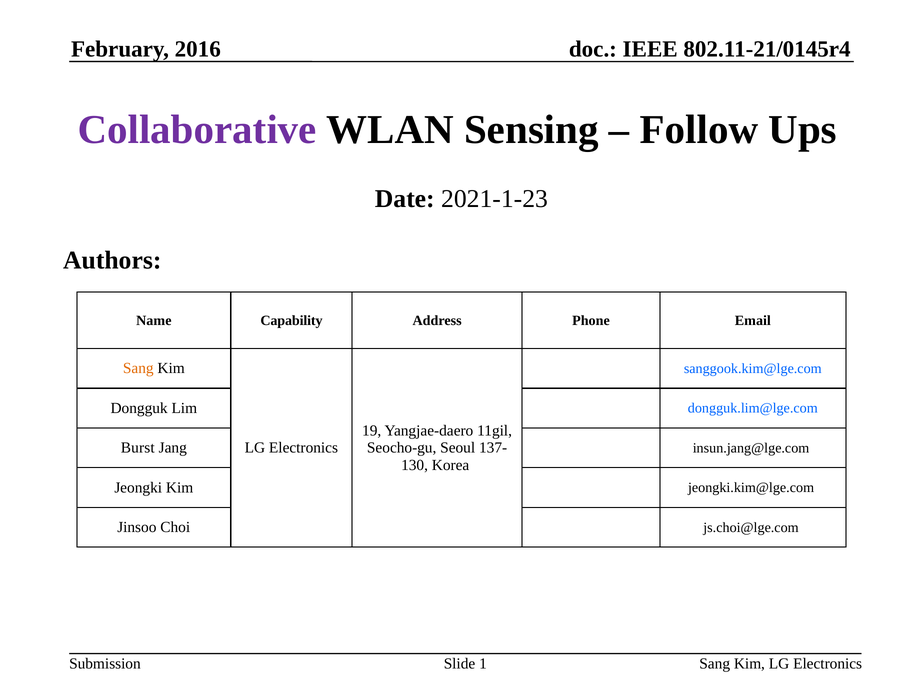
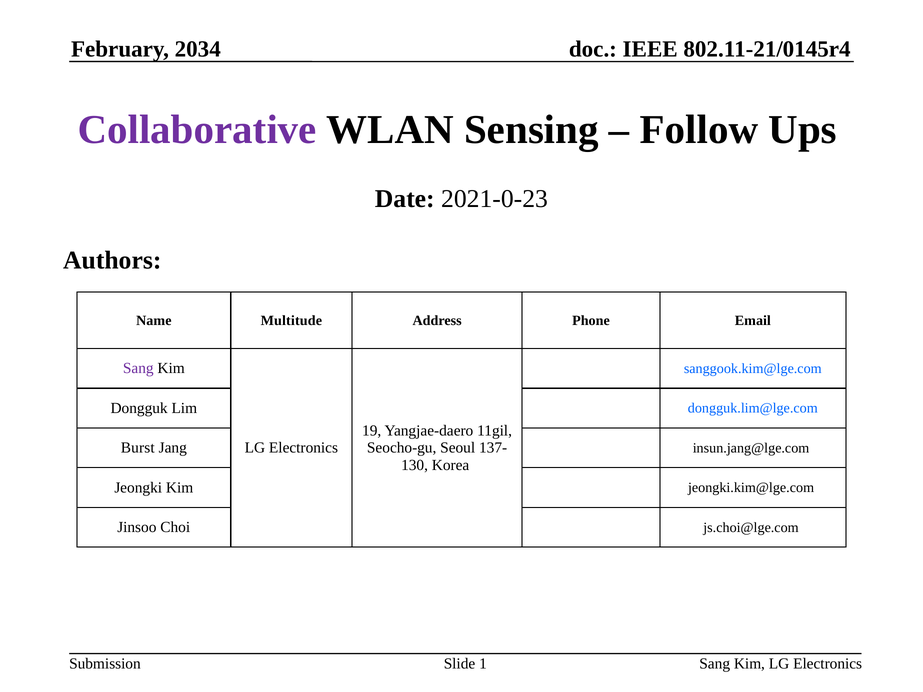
2016: 2016 -> 2034 (198, 49)
2021-1-23: 2021-1-23 -> 2021-0-23 (494, 199)
Capability: Capability -> Multitude (291, 321)
Sang colour: orange -> purple (138, 369)
